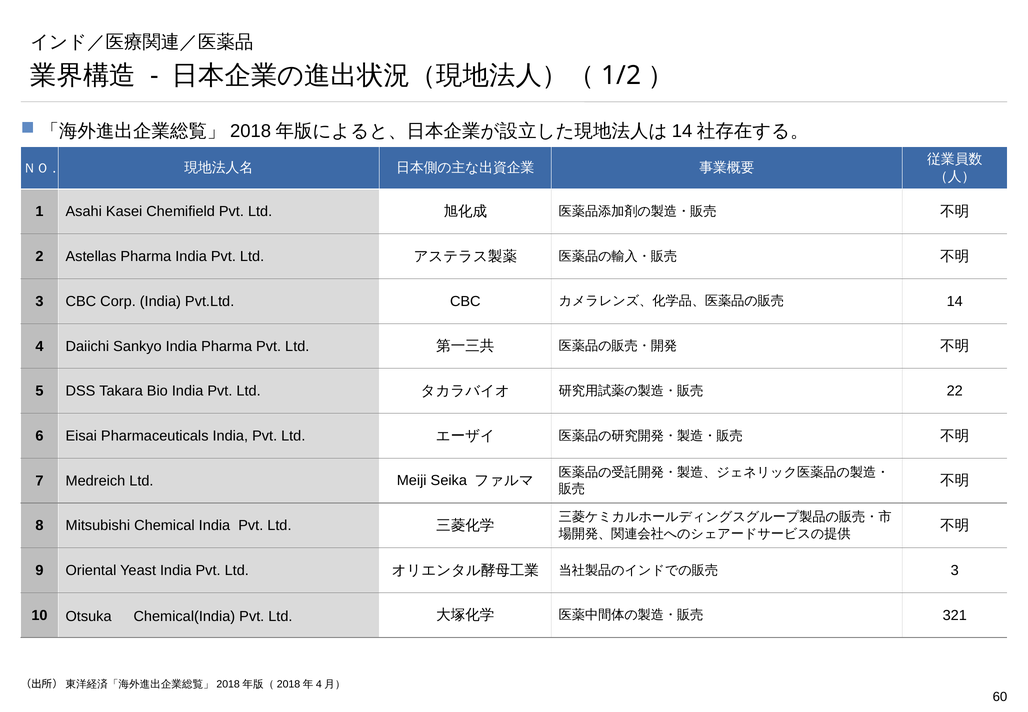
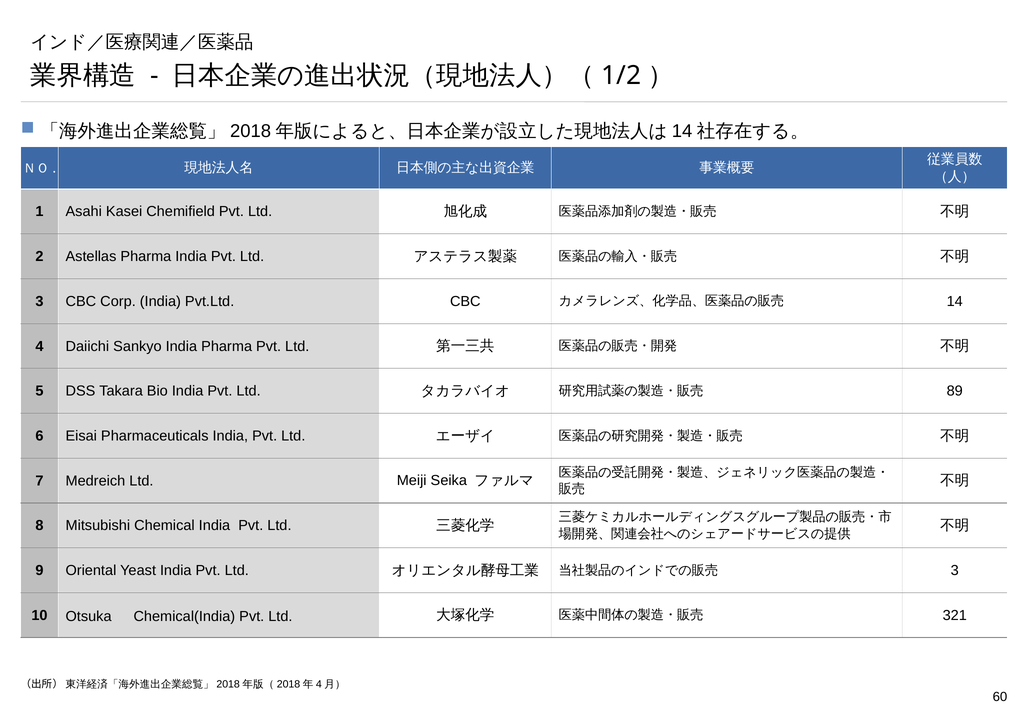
22: 22 -> 89 (955, 391)
